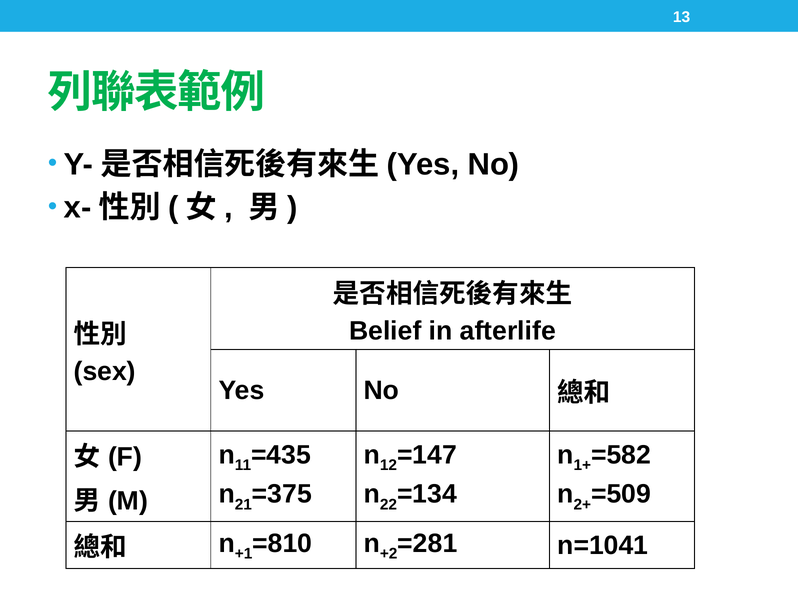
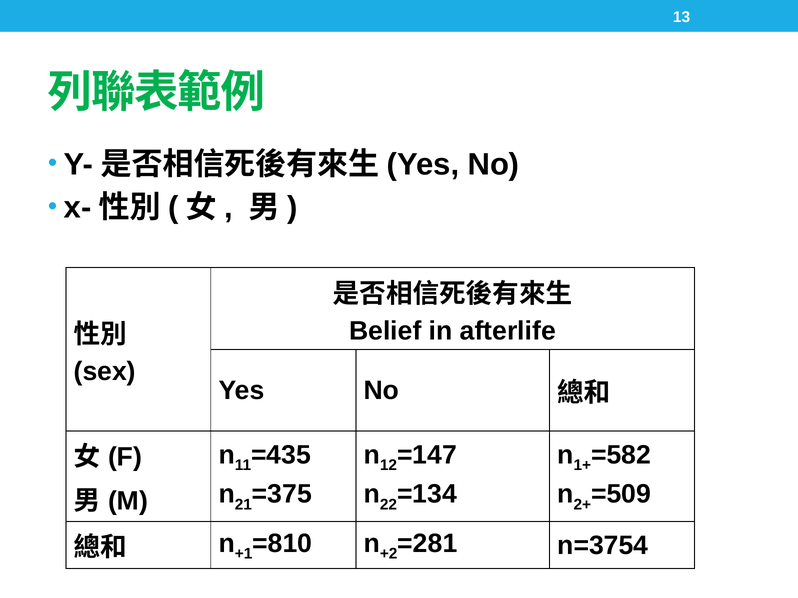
n=1041: n=1041 -> n=3754 (603, 546)
